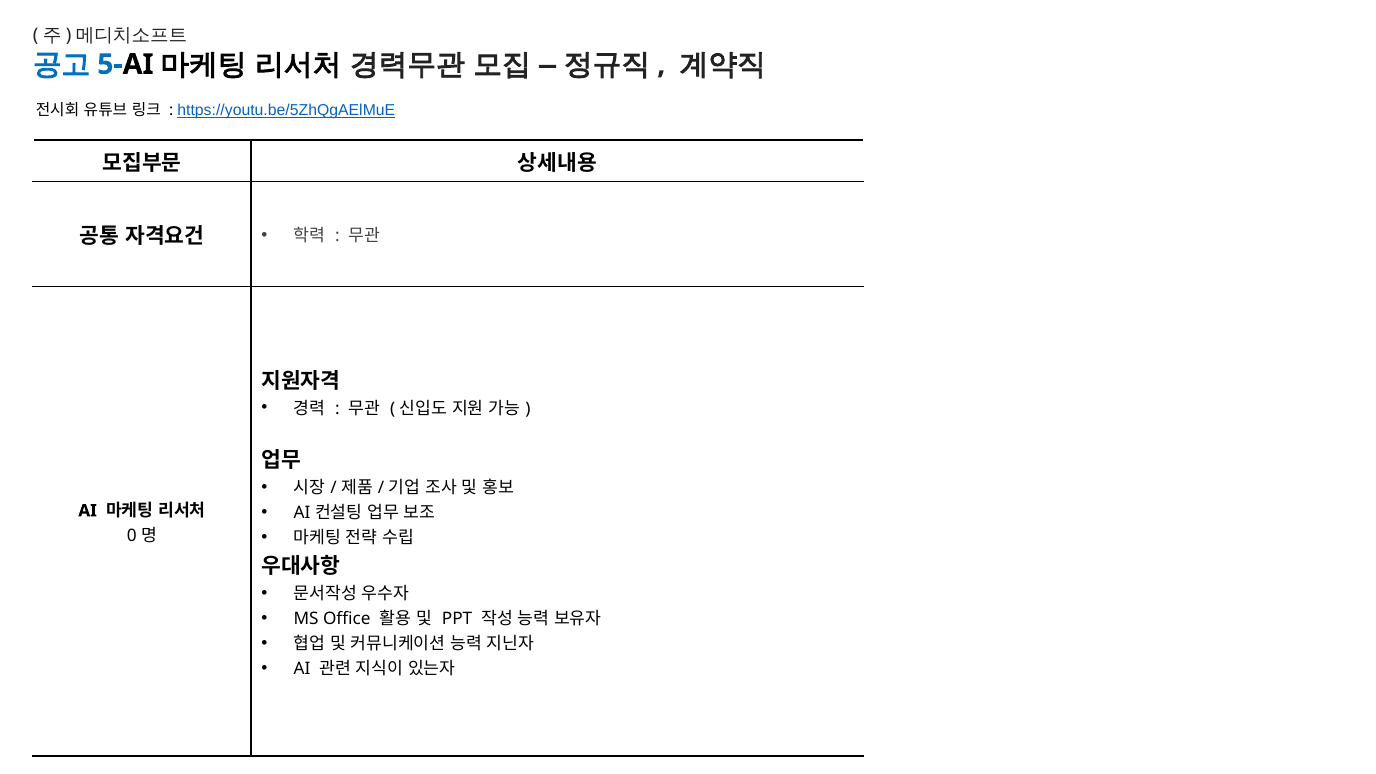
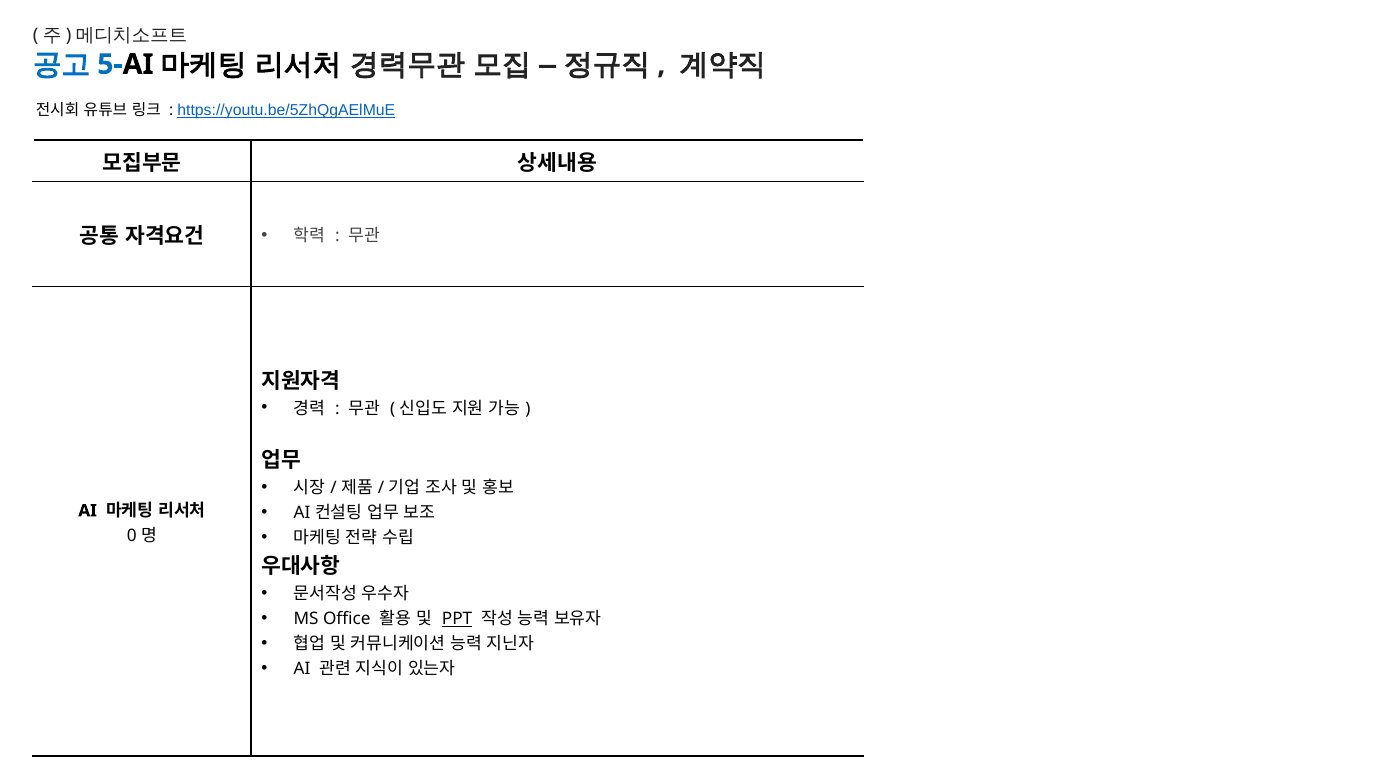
PPT underline: none -> present (457, 619)
